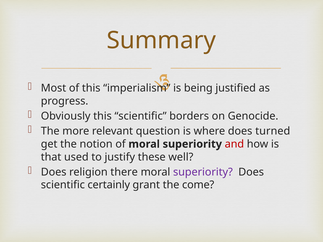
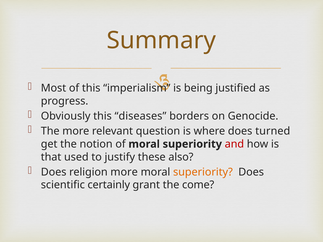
this scientific: scientific -> diseases (140, 116)
well: well -> also (181, 157)
religion there: there -> more (124, 172)
superiority colour: purple -> orange (203, 172)
